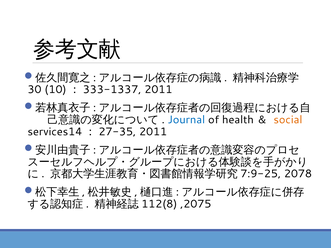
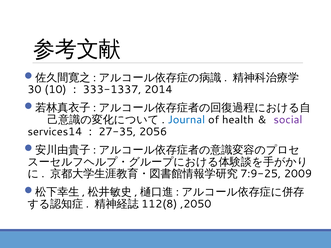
10)：333-1337 2011: 2011 -> 2014 (158, 90)
social colour: orange -> purple (288, 120)
services14：27-35 2011: 2011 -> 2056 (153, 132)
2078: 2078 -> 2009 (298, 174)
,2075: ,2075 -> ,2050 (196, 204)
